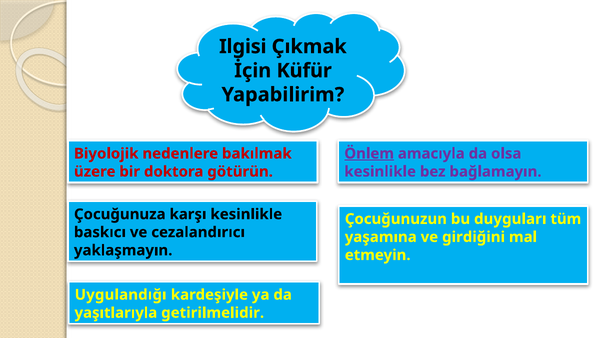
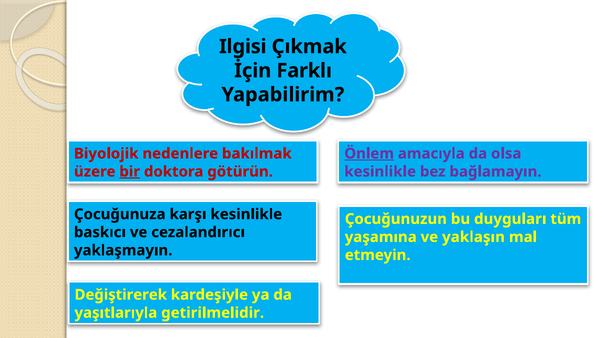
Küfür: Küfür -> Farklı (304, 71)
bir underline: none -> present (130, 172)
girdiğini: girdiğini -> yaklaşın (474, 237)
Uygulandığı: Uygulandığı -> Değiştirerek (121, 295)
